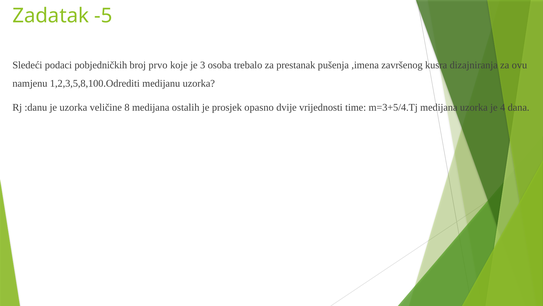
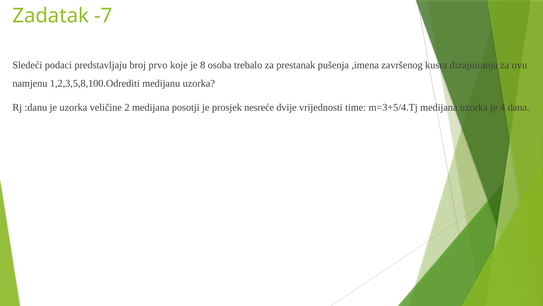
-5: -5 -> -7 (103, 16)
pobjedničkih: pobjedničkih -> predstavljaju (101, 65)
3: 3 -> 8 (203, 65)
8: 8 -> 2 (127, 107)
ostalih: ostalih -> posotji (186, 107)
opasno: opasno -> nesreće (259, 107)
